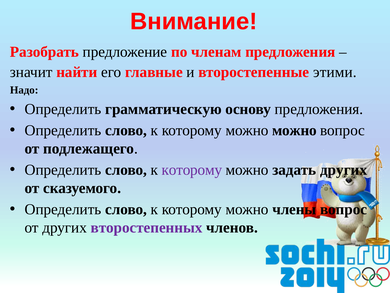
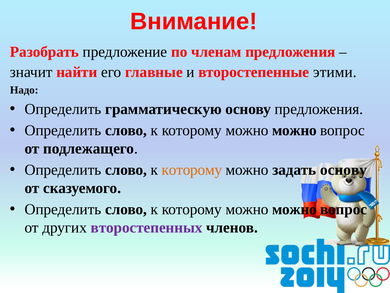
которому colour: purple -> orange (192, 170)
задать других: других -> основу (344, 170)
члены: члены -> можно (294, 209)
